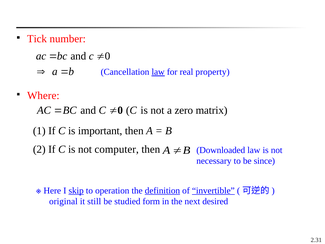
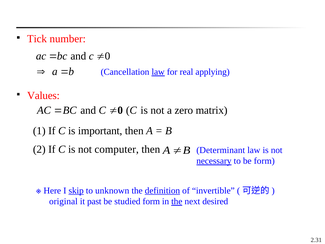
property: property -> applying (213, 72)
Where: Where -> Values (43, 96)
Downloaded: Downloaded -> Determinant (221, 150)
necessary underline: none -> present (214, 161)
be since: since -> form (264, 161)
operation: operation -> unknown (112, 190)
invertible underline: present -> none (213, 190)
still: still -> past (94, 201)
the underline: none -> present (177, 201)
